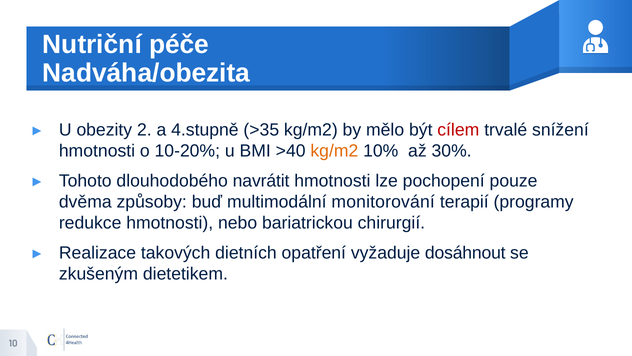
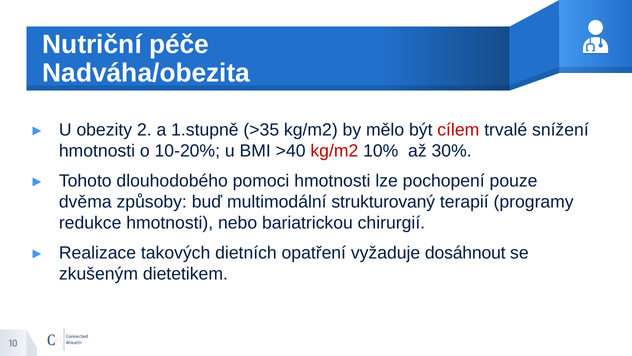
4.stupně: 4.stupně -> 1.stupně (205, 130)
kg/m2 colour: orange -> red (334, 151)
navrátit: navrátit -> pomoci (261, 181)
monitorování: monitorování -> strukturovaný (383, 202)
